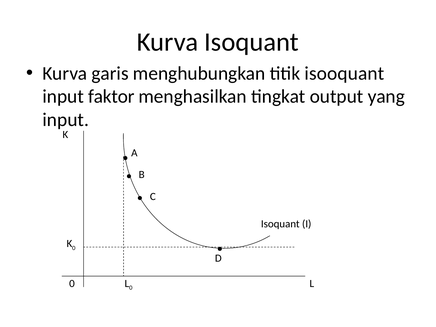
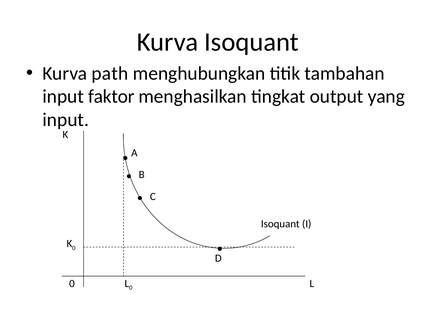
garis: garis -> path (110, 73)
isooquant: isooquant -> tambahan (345, 73)
